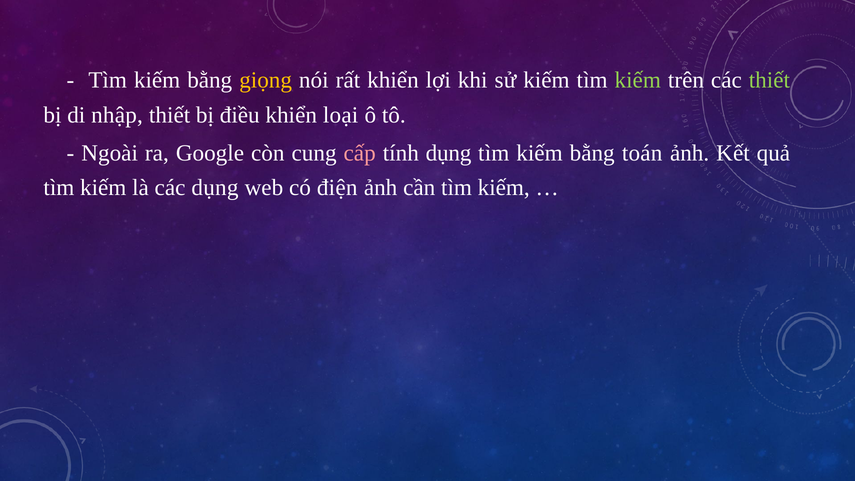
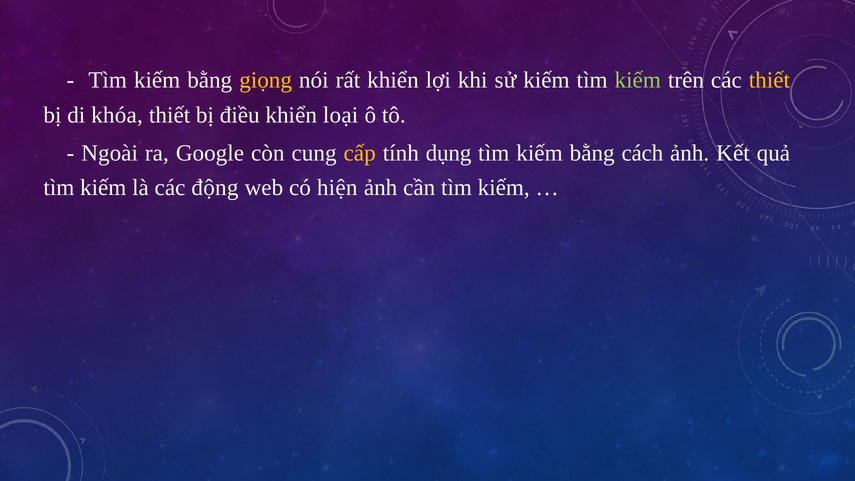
thiết colour: light green -> yellow (769, 80)
nhập: nhập -> khóa (117, 115)
cấp colour: pink -> yellow (360, 153)
toán: toán -> cách (642, 153)
các dụng: dụng -> động (215, 187)
điện: điện -> hiện (337, 187)
